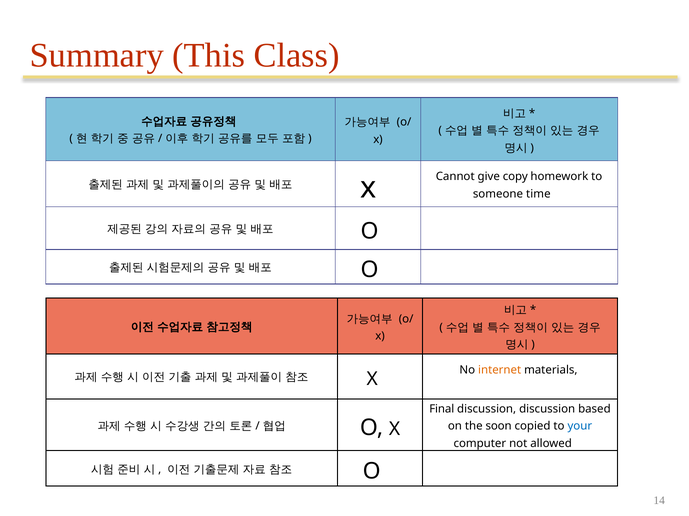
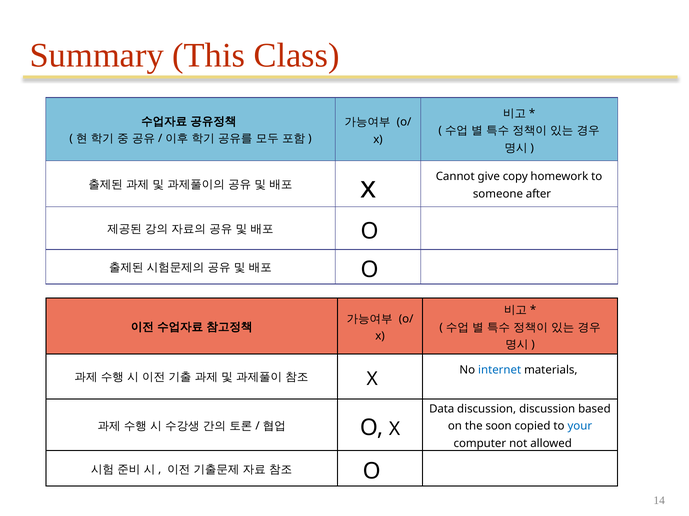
time: time -> after (538, 194)
internet colour: orange -> blue (500, 370)
Final: Final -> Data (442, 410)
